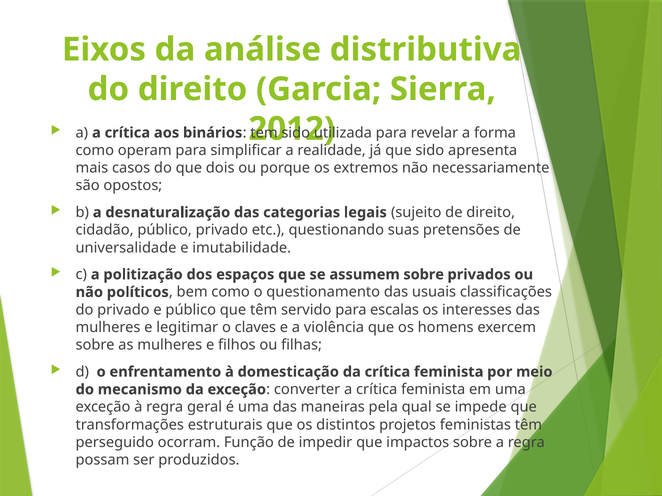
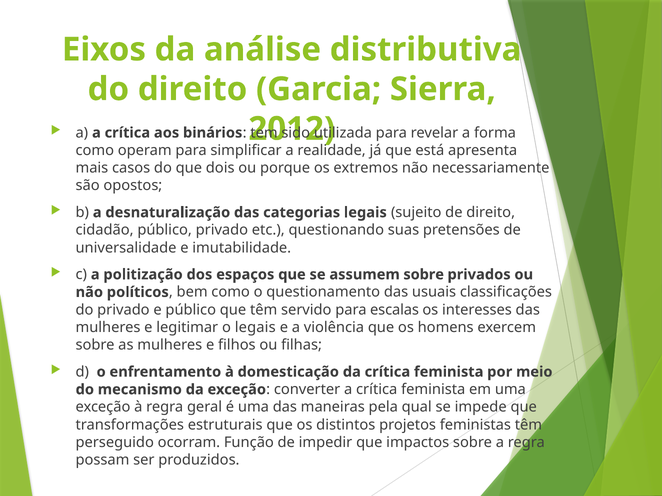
que sido: sido -> está (430, 151)
o claves: claves -> legais (255, 328)
